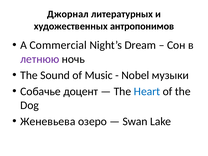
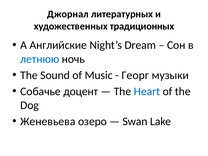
антропонимов: антропонимов -> традиционных (142, 26)
Commercial: Commercial -> Английские (58, 45)
летнюю colour: purple -> blue (40, 59)
Nobel: Nobel -> Георг (135, 75)
